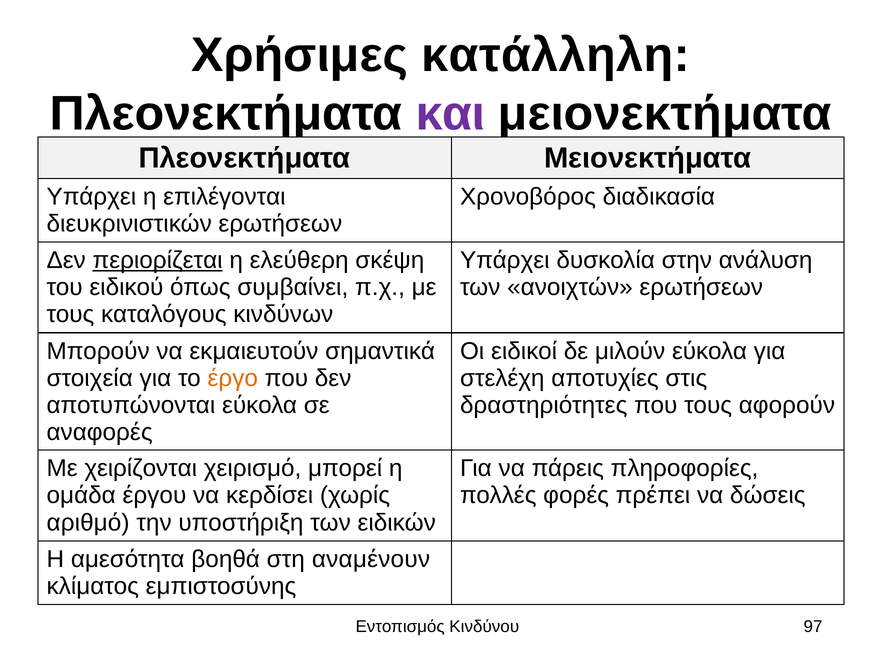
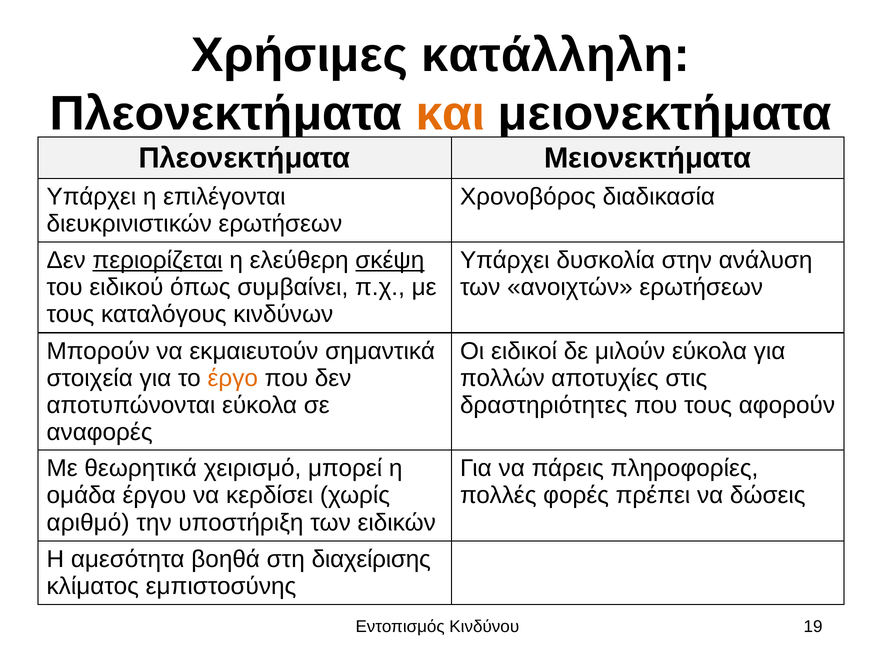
και colour: purple -> orange (450, 114)
σκέψη underline: none -> present (390, 260)
στελέχη: στελέχη -> πολλών (502, 378)
χειρίζονται: χειρίζονται -> θεωρητικά (141, 468)
αναμένουν: αναμένουν -> διαχείρισης (371, 559)
97: 97 -> 19 (813, 627)
